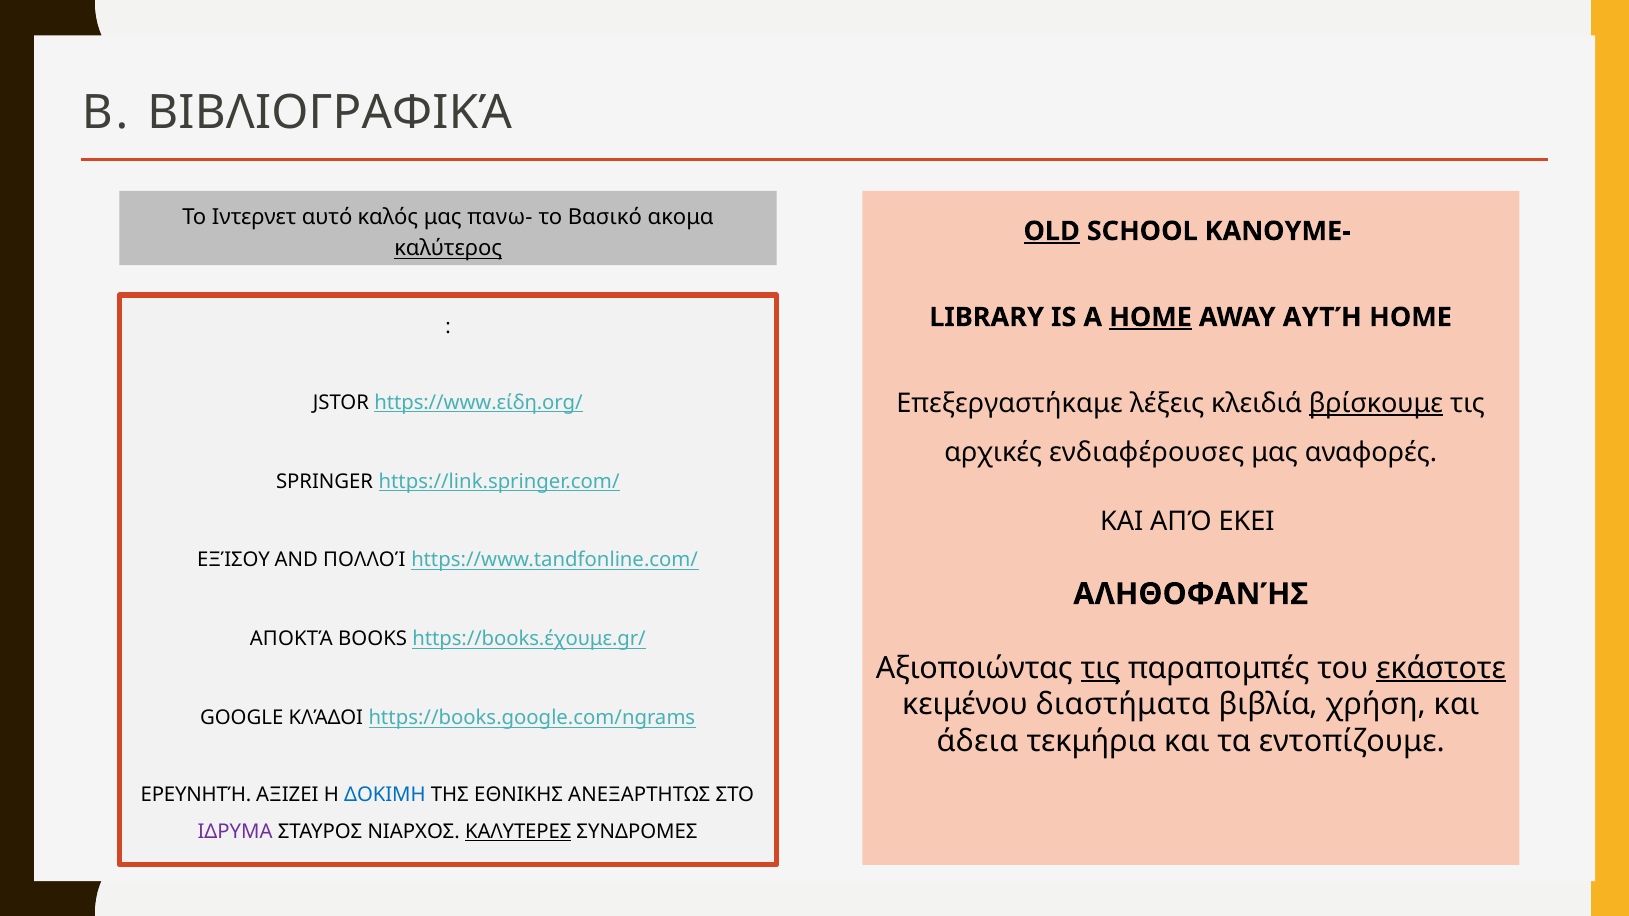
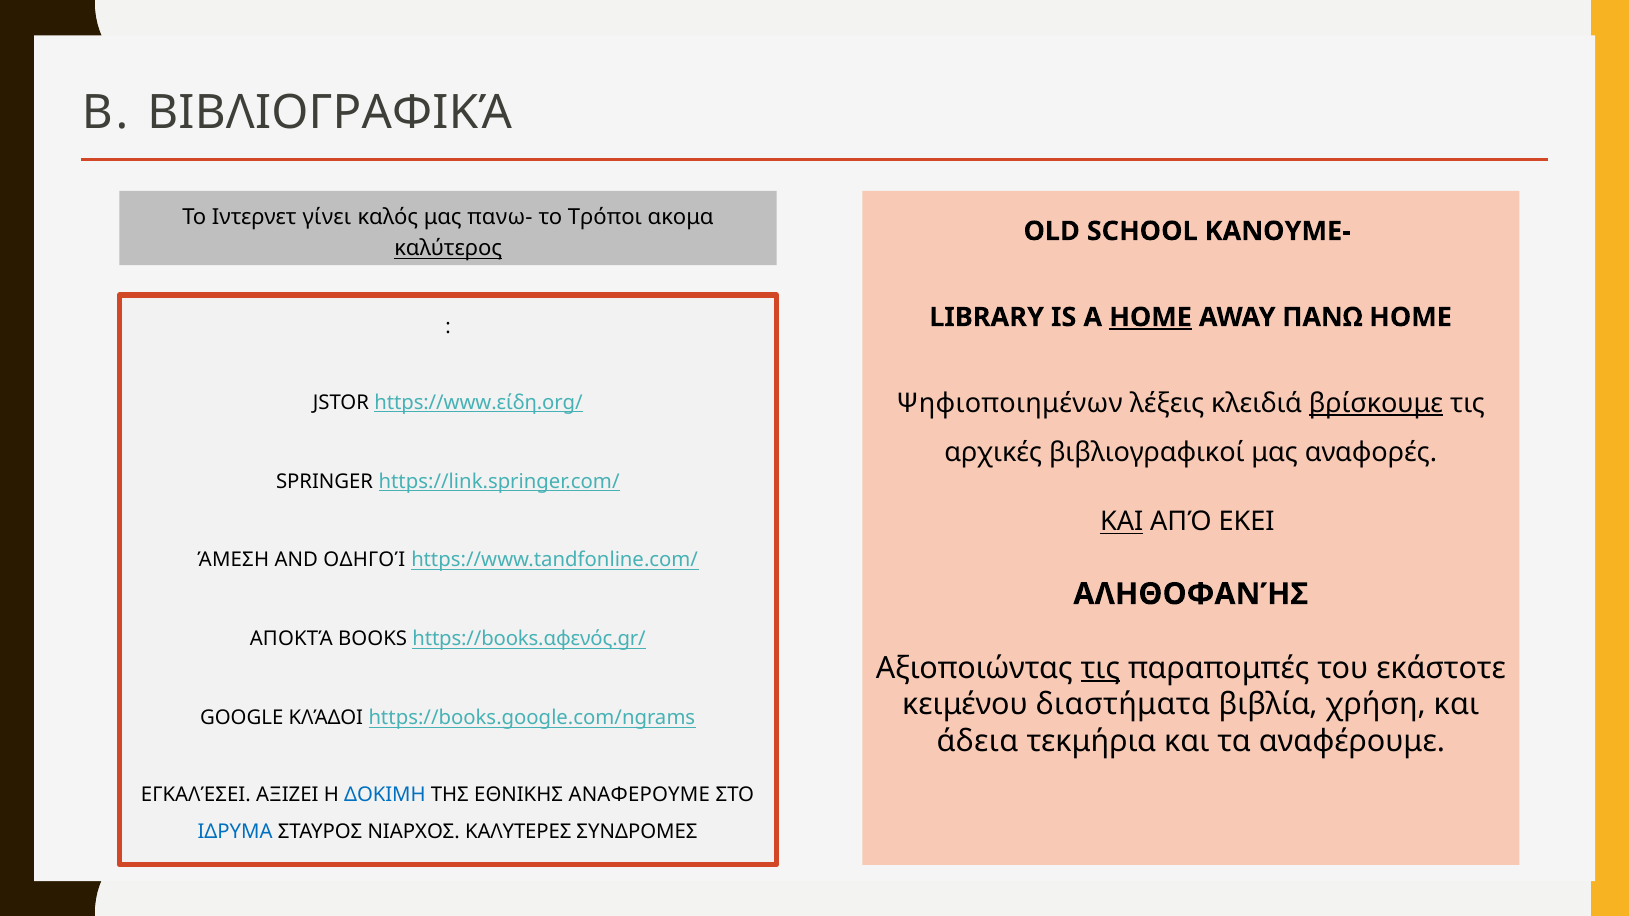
αυτό: αυτό -> γίνει (327, 217)
Βασικό: Βασικό -> Τρόποι (605, 217)
OLD underline: present -> none (1052, 231)
ΑΥΤΉ: ΑΥΤΉ -> ΠΑΝΩ (1323, 317)
Επεξεργαστήκαμε: Επεξεργαστήκαμε -> Ψηφιοποιημένων (1009, 403)
ενδιαφέρουσες: ενδιαφέρουσες -> βιβλιογραφικοί (1147, 452)
ΚΑΙ underline: none -> present (1122, 522)
ΕΞΊΣΟΥ: ΕΞΊΣΟΥ -> ΆΜΕΣΗ (233, 560)
ΠΟΛΛΟΊ: ΠΟΛΛΟΊ -> ΟΔΗΓΟΊ (364, 560)
https://books.έχουμε.gr/: https://books.έχουμε.gr/ -> https://books.αφενός.gr/ (529, 639)
εκάστοτε underline: present -> none (1441, 668)
εντοπίζουμε: εντοπίζουμε -> αναφέρουμε (1352, 742)
ΕΡΕΥΝΗΤΉ: ΕΡΕΥΝΗΤΉ -> ΕΓΚΑΛΈΣΕΙ (196, 795)
ΑΝΕΞΑΡΤΗΤΩΣ: ΑΝΕΞΑΡΤΗΤΩΣ -> ΑΝΑΦΕΡΟΥΜΕ (639, 795)
ΙΔΡΥΜΑ colour: purple -> blue (235, 832)
ΚΑΛΥΤΕΡΕΣ underline: present -> none (518, 832)
